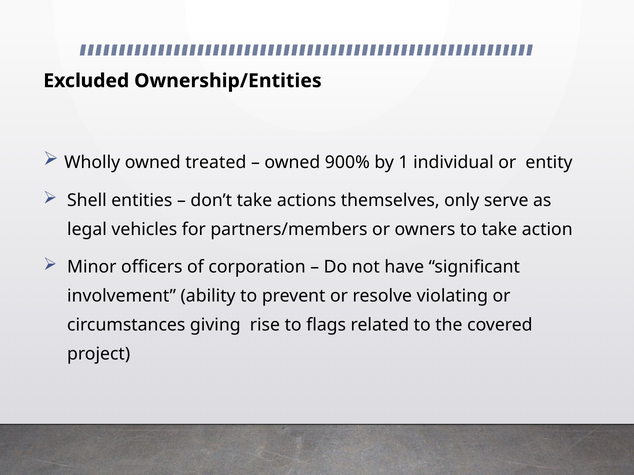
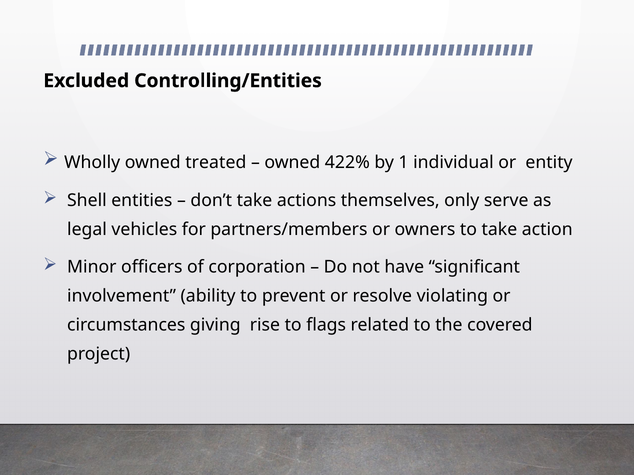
Ownership/Entities: Ownership/Entities -> Controlling/Entities (228, 81)
900%: 900% -> 422% (347, 162)
